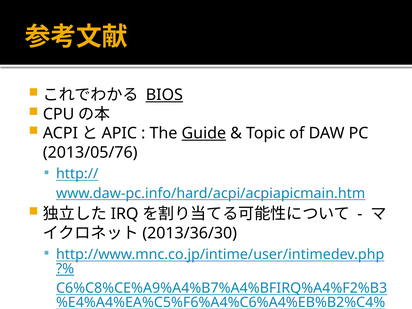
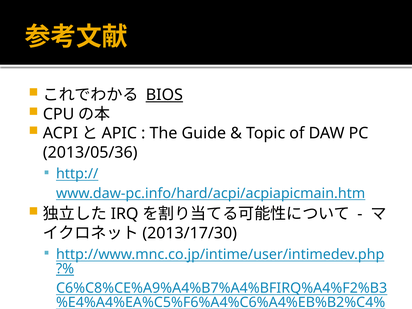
Guide underline: present -> none (204, 133)
2013/05/76: 2013/05/76 -> 2013/05/36 (90, 153)
2013/36/30: 2013/36/30 -> 2013/17/30 (190, 233)
